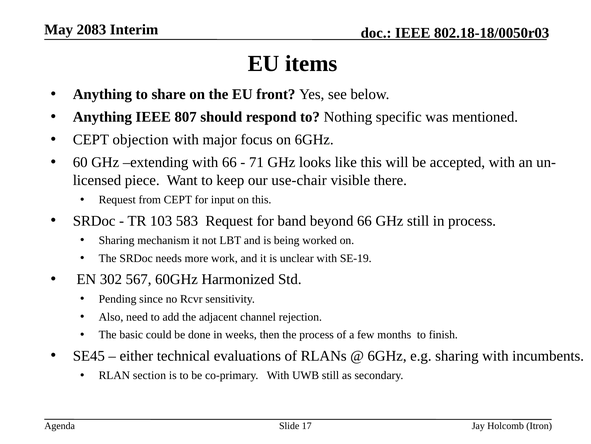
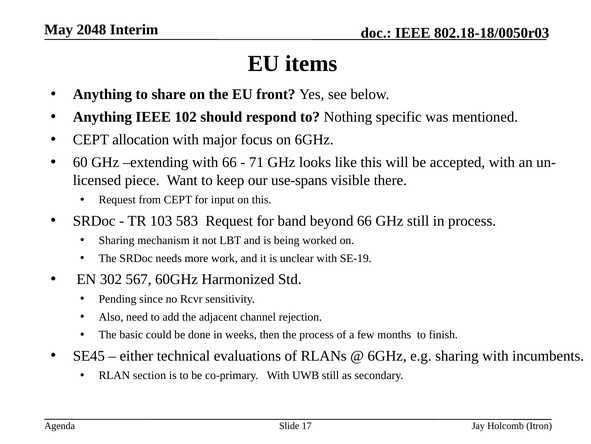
2083: 2083 -> 2048 (91, 29)
807: 807 -> 102 (186, 117)
objection: objection -> allocation (141, 139)
use-chair: use-chair -> use-spans (299, 180)
